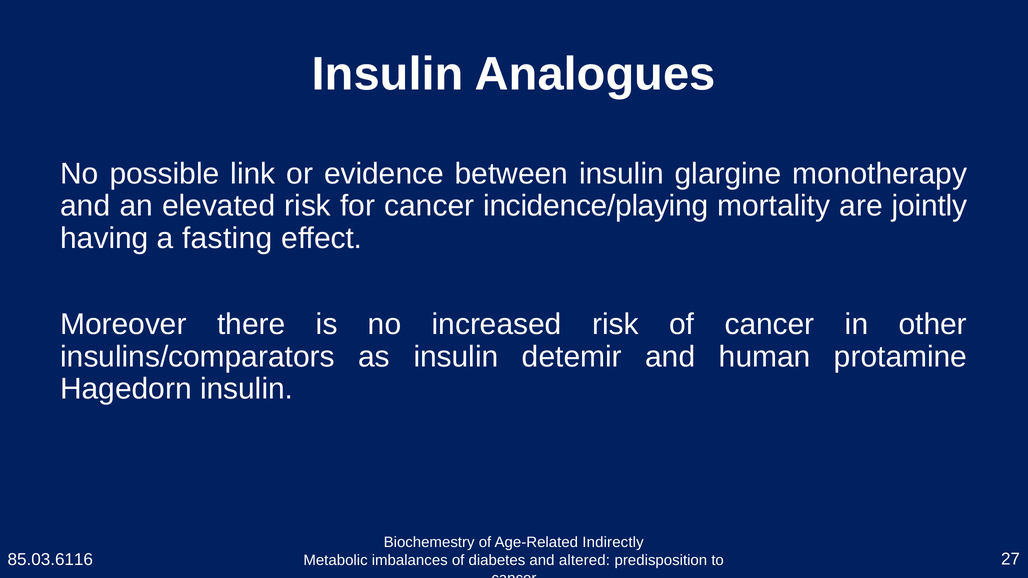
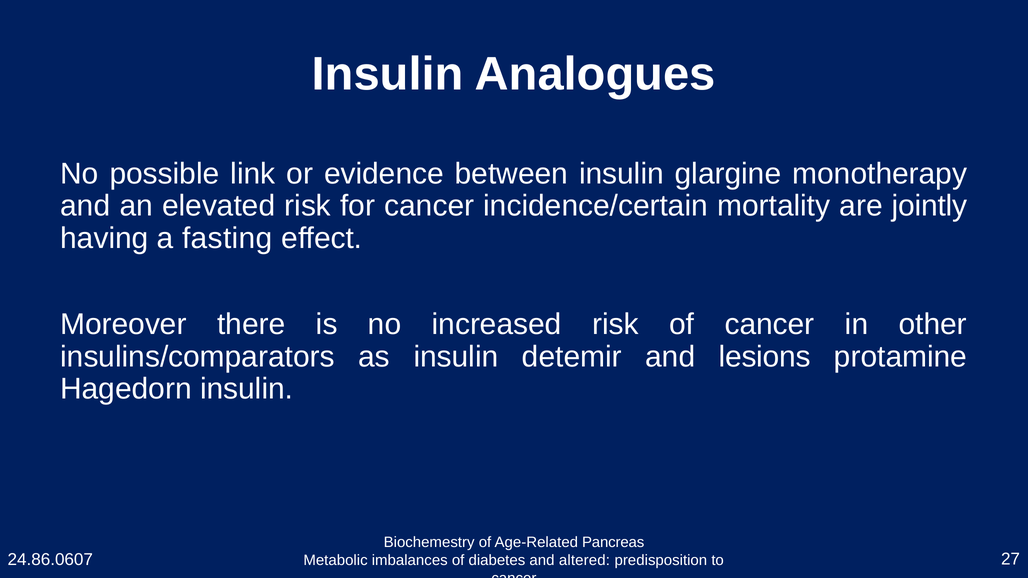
incidence/playing: incidence/playing -> incidence/certain (596, 206)
human: human -> lesions (765, 357)
Indirectly: Indirectly -> Pancreas (613, 543)
85.03.6116: 85.03.6116 -> 24.86.0607 (50, 560)
